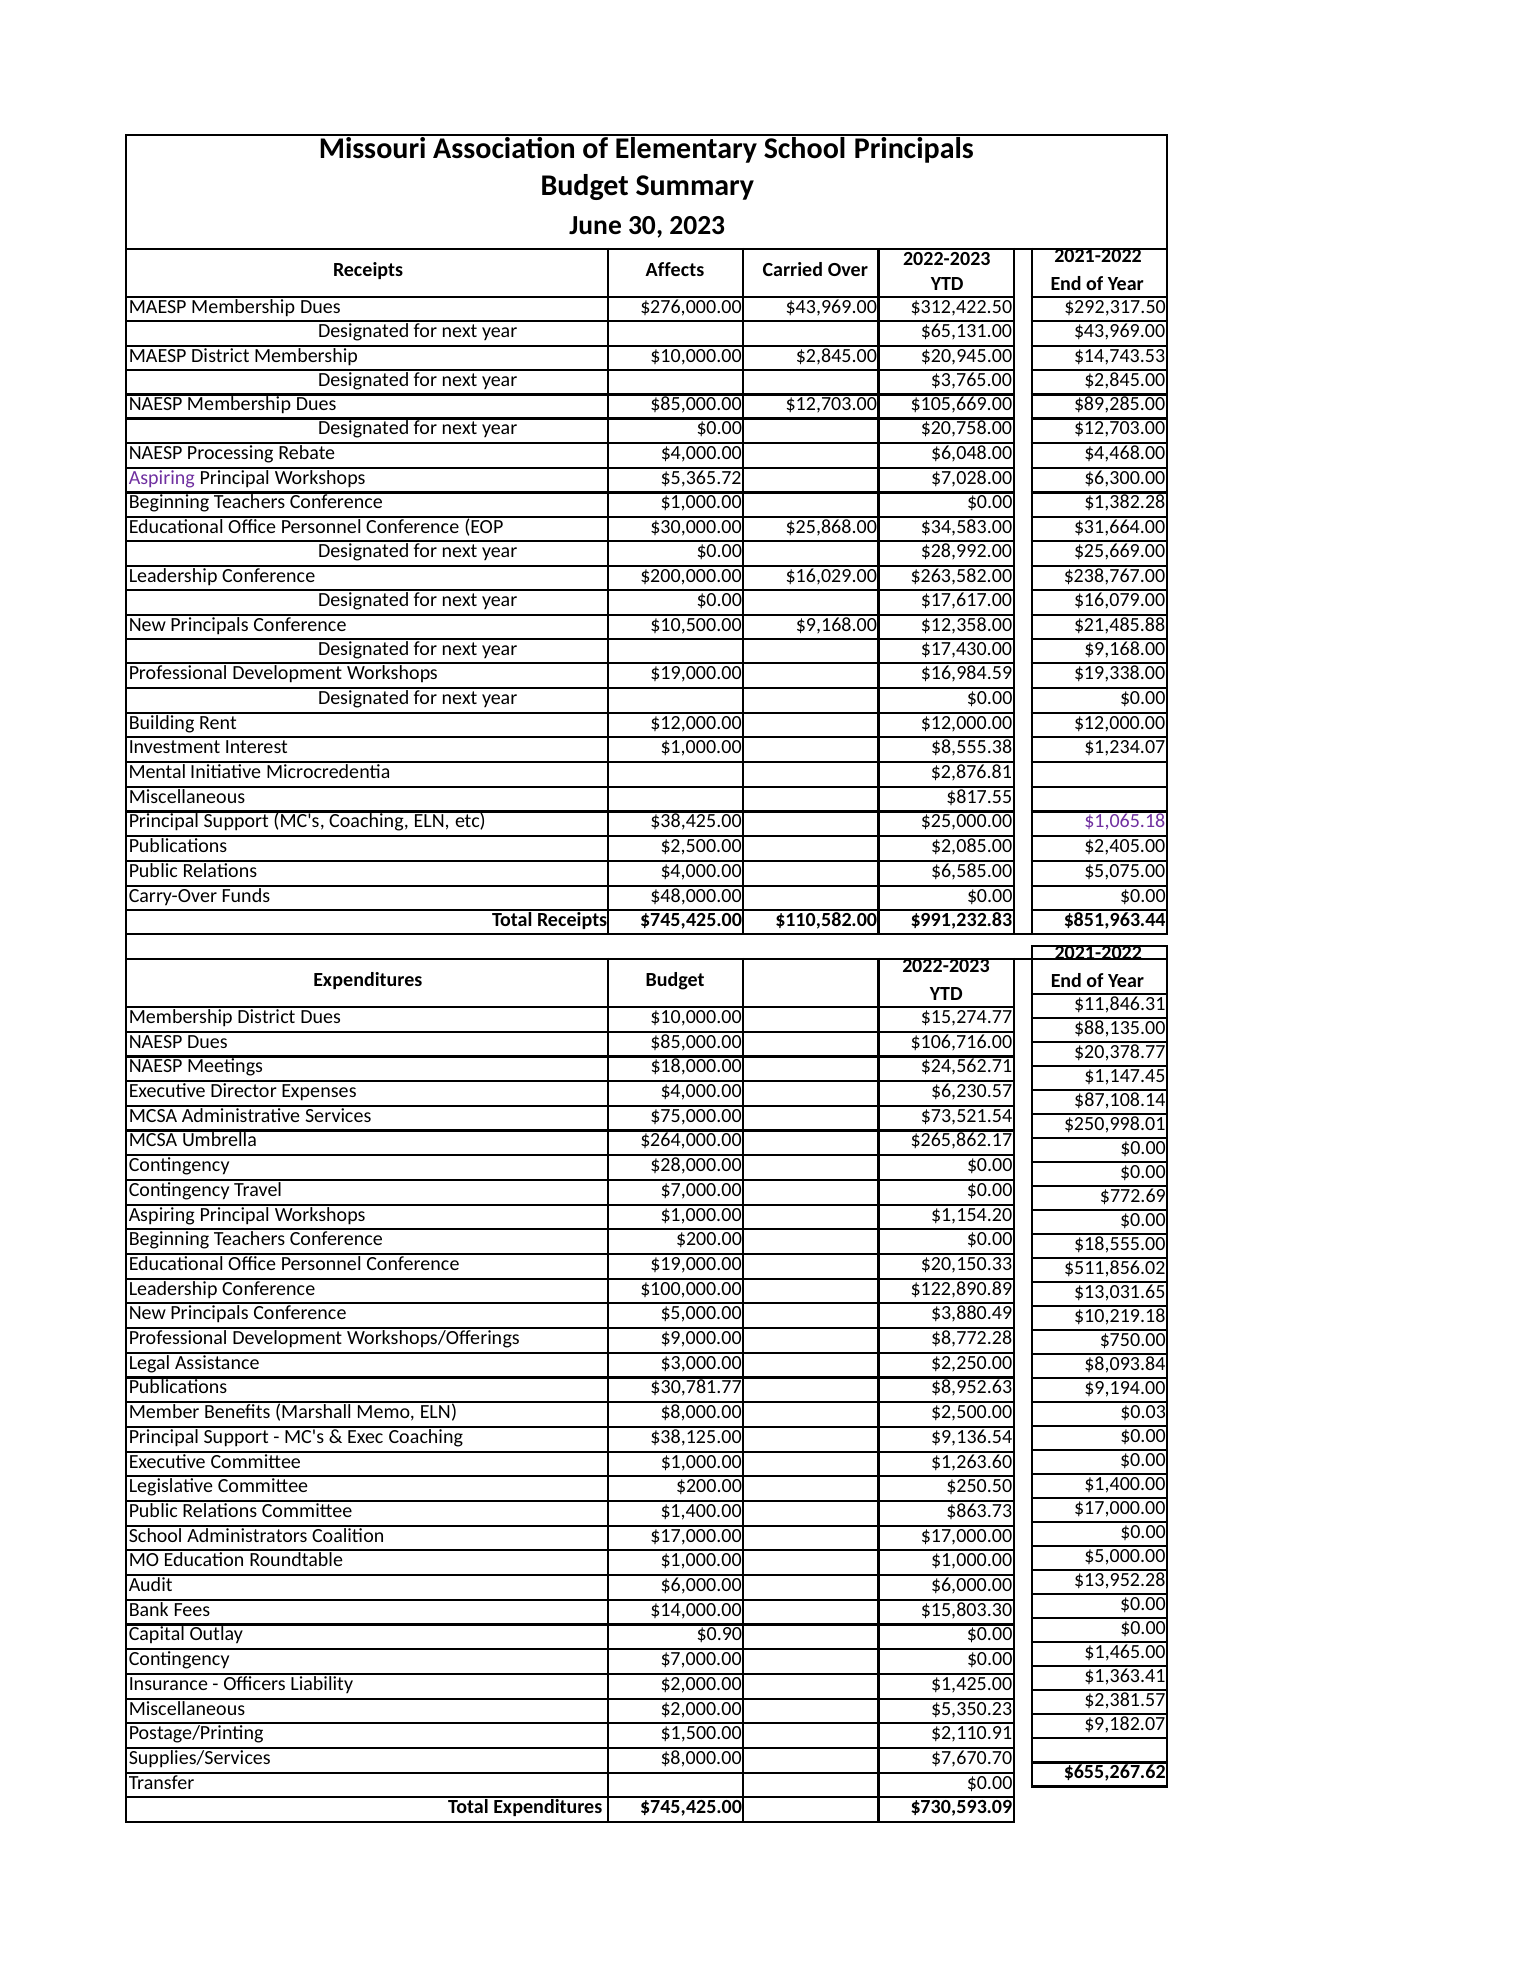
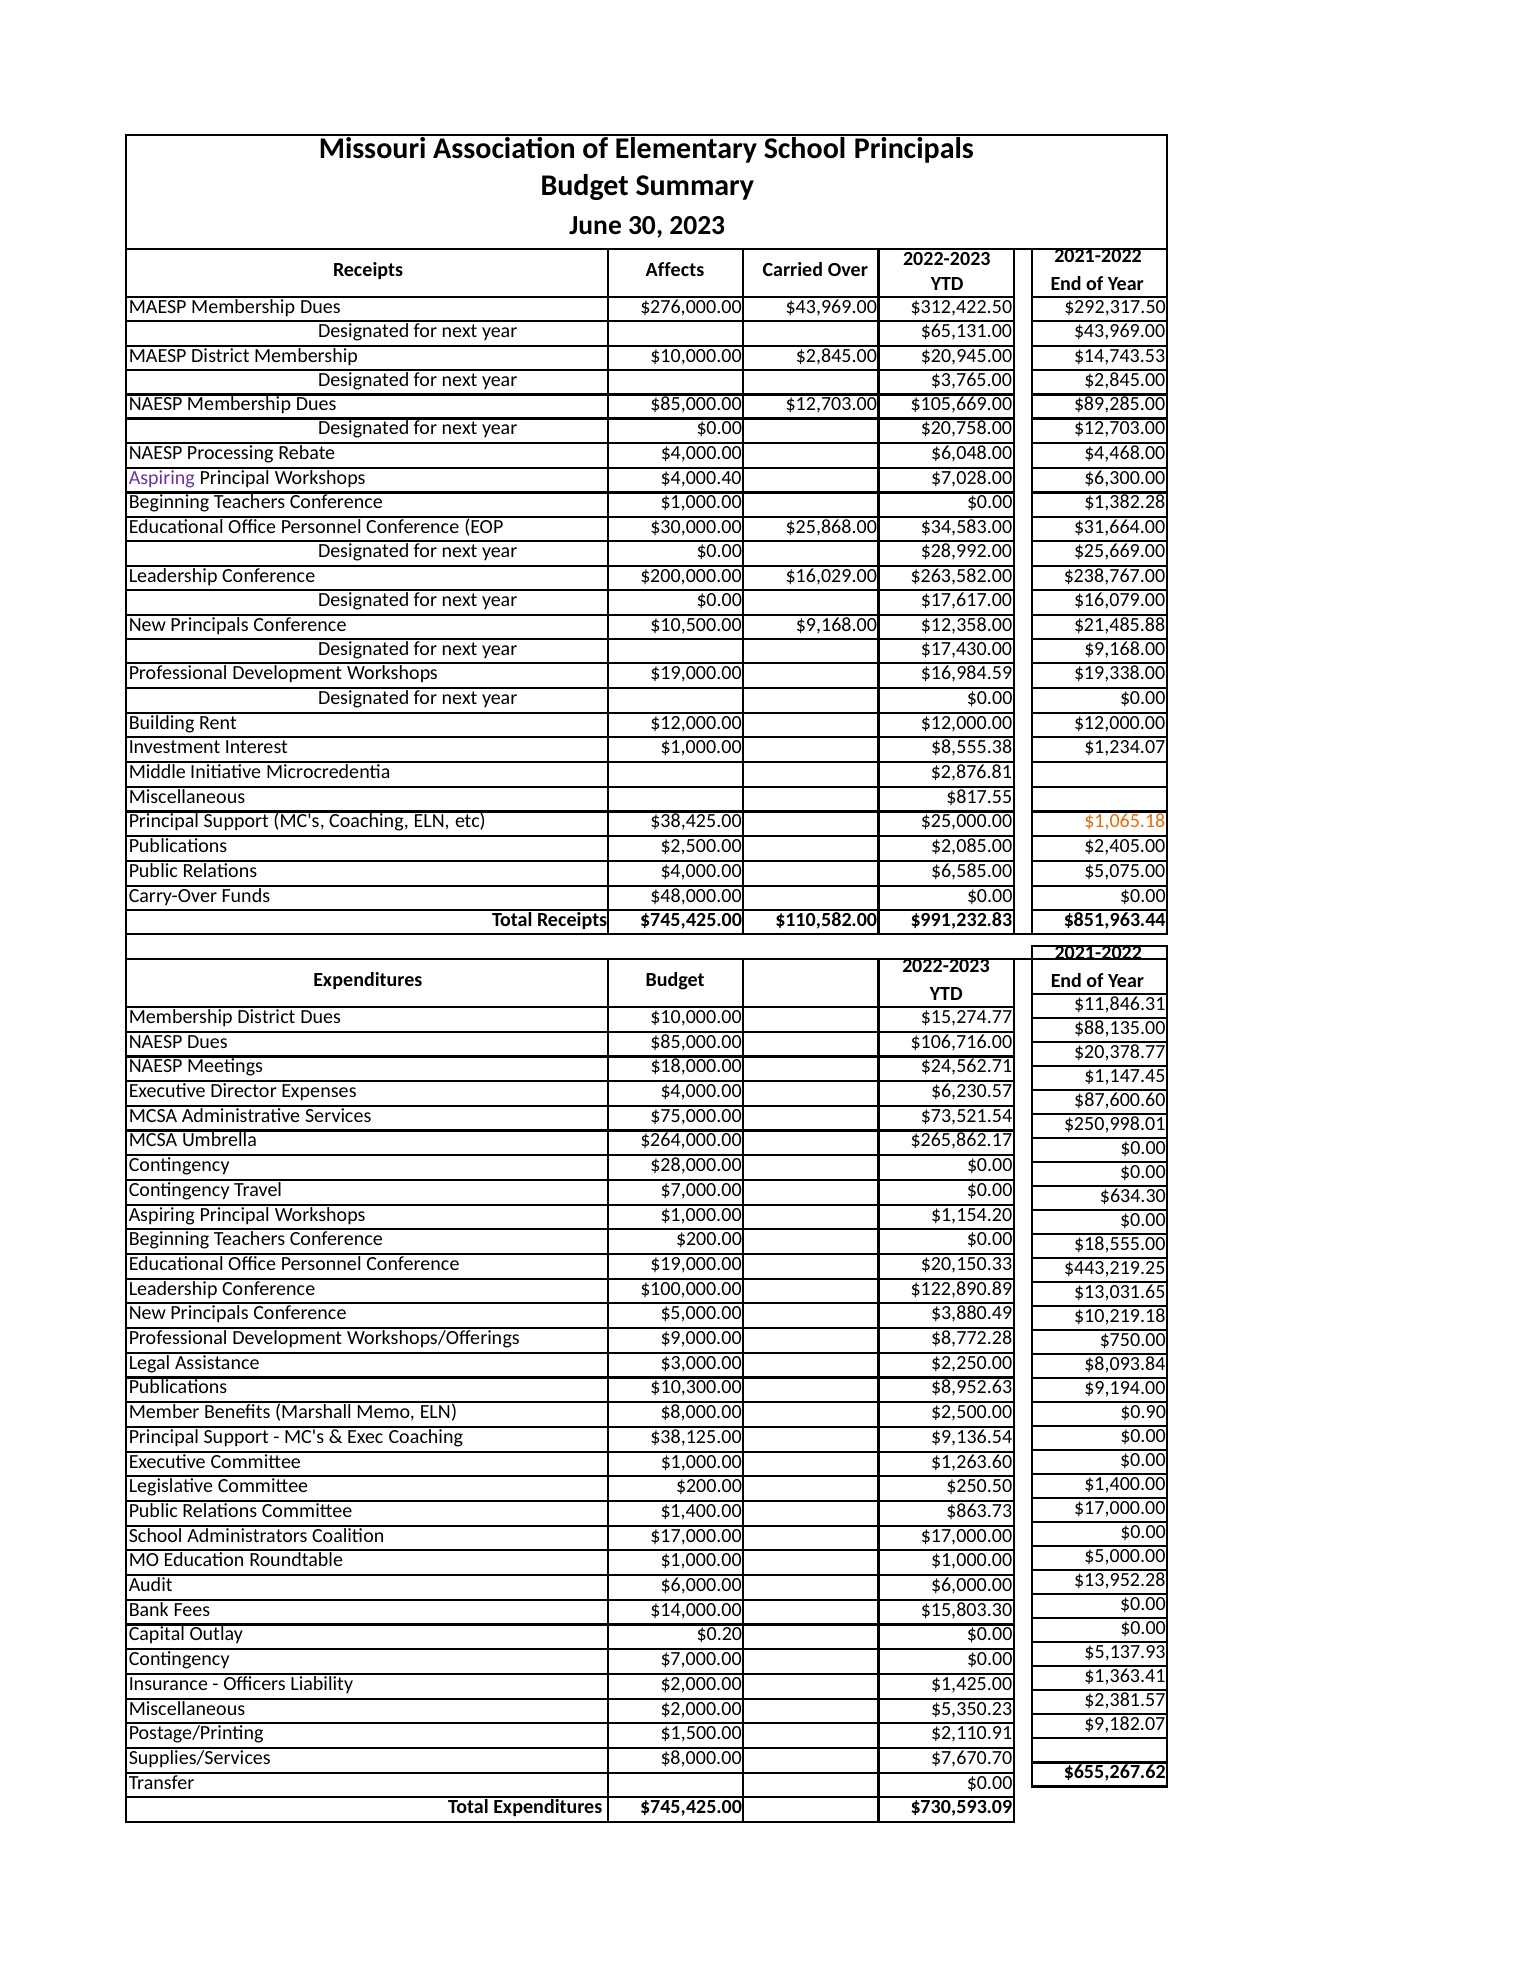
$5,365.72: $5,365.72 -> $4,000.40 (701, 478)
Mental: Mental -> Middle (157, 772)
$1,065.18 colour: purple -> orange (1125, 821)
$87,108.14: $87,108.14 -> $87,600.60 (1120, 1100)
$772.69: $772.69 -> $634.30 (1133, 1196)
$511,856.02: $511,856.02 -> $443,219.25 (1115, 1268)
$30,781.77: $30,781.77 -> $10,300.00 (696, 1387)
$0.03: $0.03 -> $0.90 (1143, 1412)
$0.90: $0.90 -> $0.20 (719, 1634)
$1,465.00: $1,465.00 -> $5,137.93 (1125, 1651)
